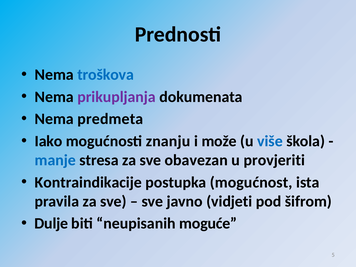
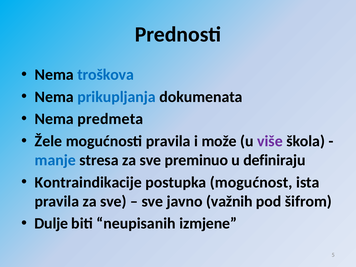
prikupljanja colour: purple -> blue (117, 97)
Iako: Iako -> Žele (48, 141)
mogućnosti znanju: znanju -> pravila (168, 141)
više colour: blue -> purple (270, 141)
obavezan: obavezan -> preminuo (196, 160)
provjeriti: provjeriti -> definiraju (274, 160)
vidjeti: vidjeti -> važnih (229, 201)
moguće: moguće -> izmjene (208, 223)
